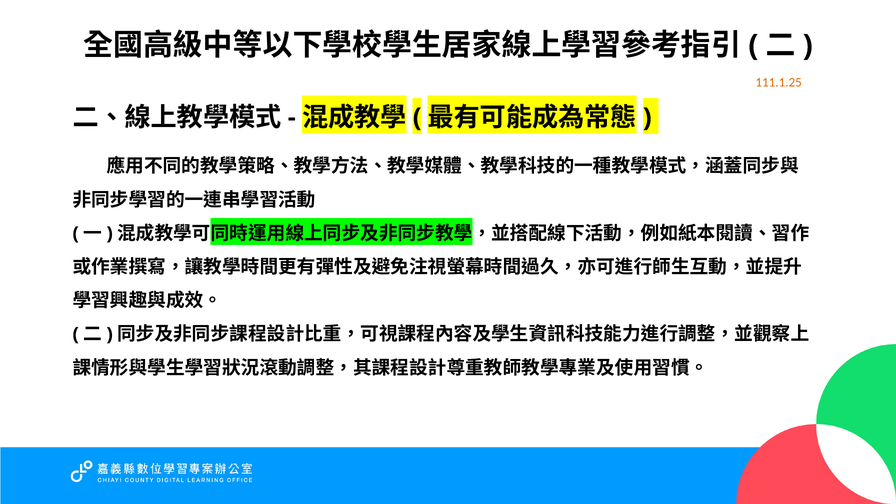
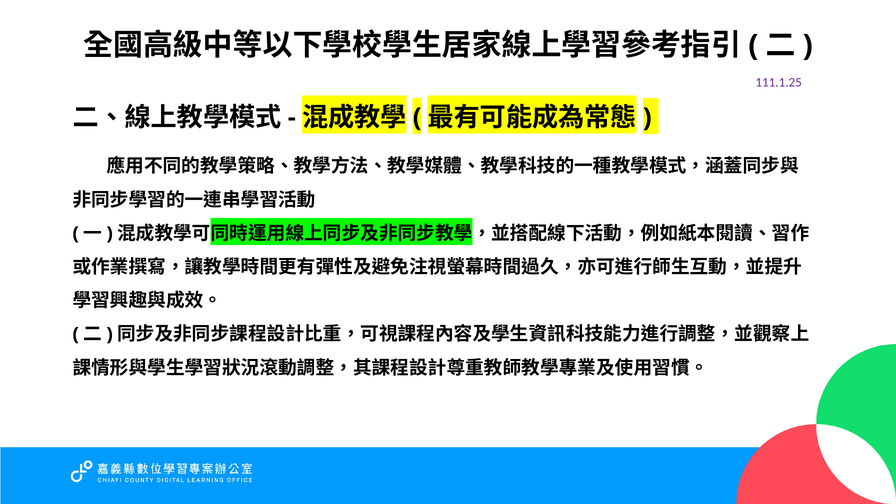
111.1.25 colour: orange -> purple (779, 82)
